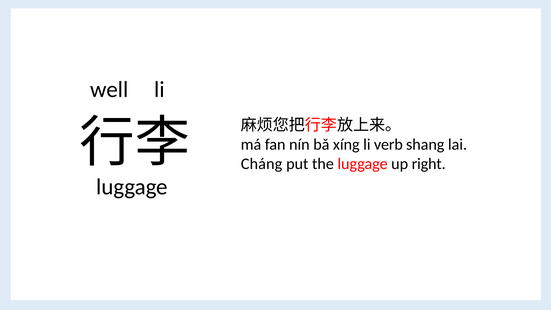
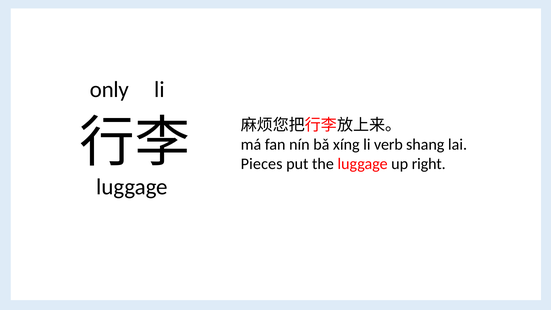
well: well -> only (109, 90)
Cháng: Cháng -> Pieces (262, 164)
